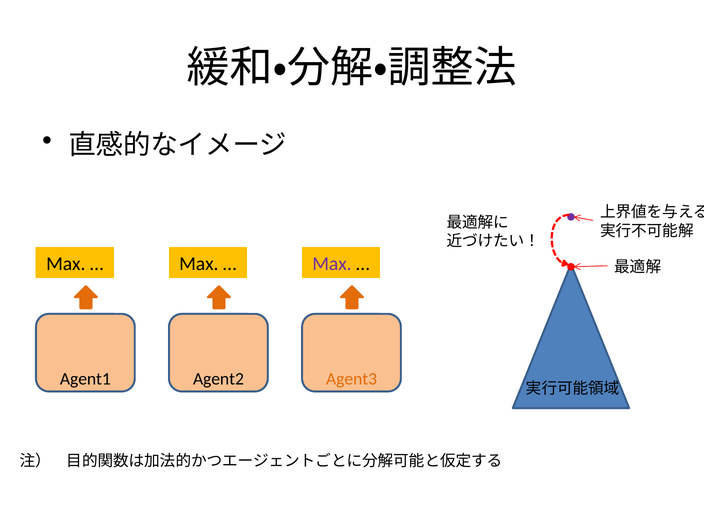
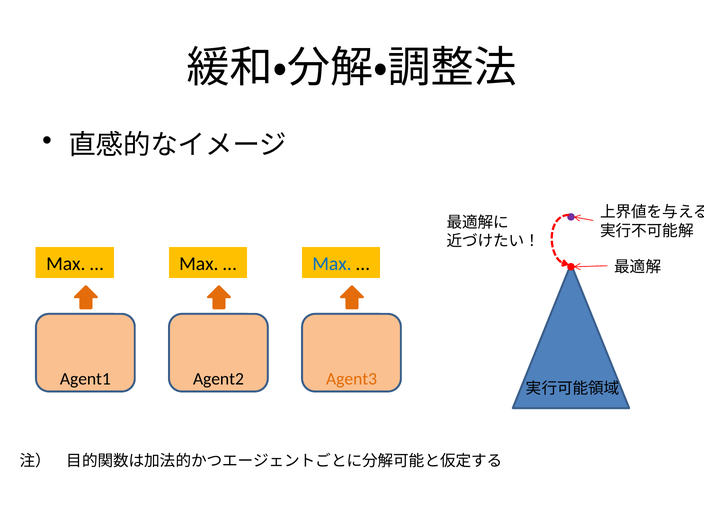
Max colour: purple -> blue (332, 264)
